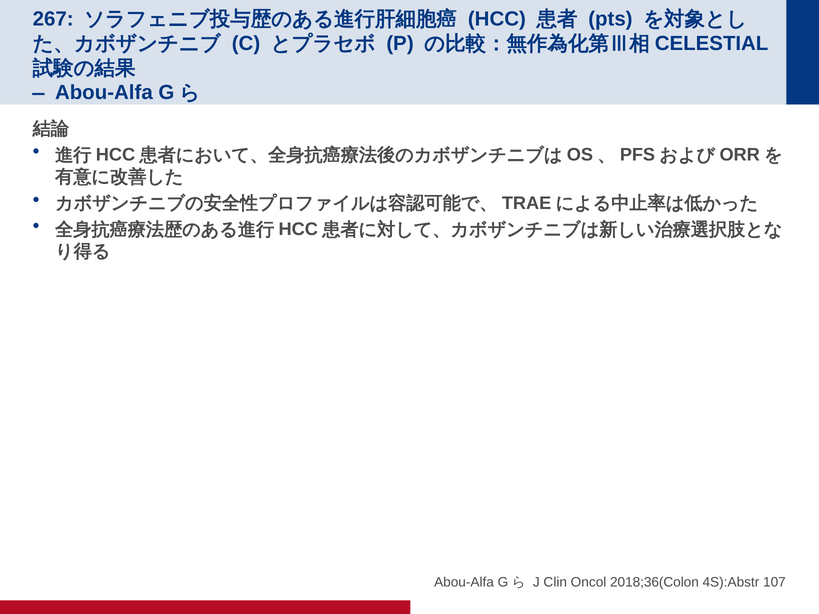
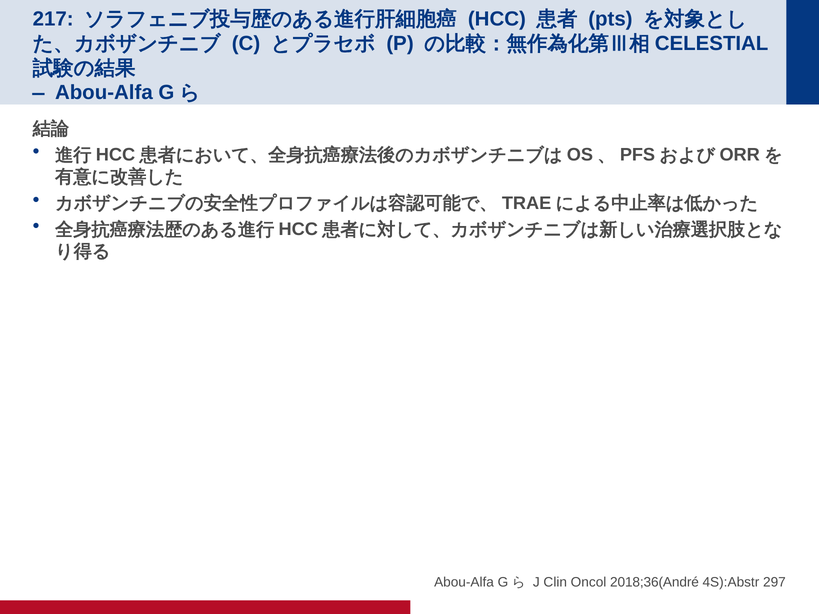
267: 267 -> 217 (53, 19)
2018;36(Colon: 2018;36(Colon -> 2018;36(André (654, 582)
107: 107 -> 297 (774, 582)
